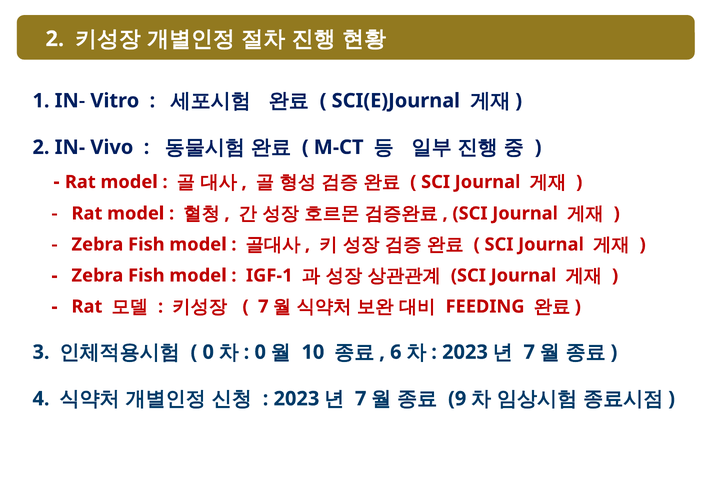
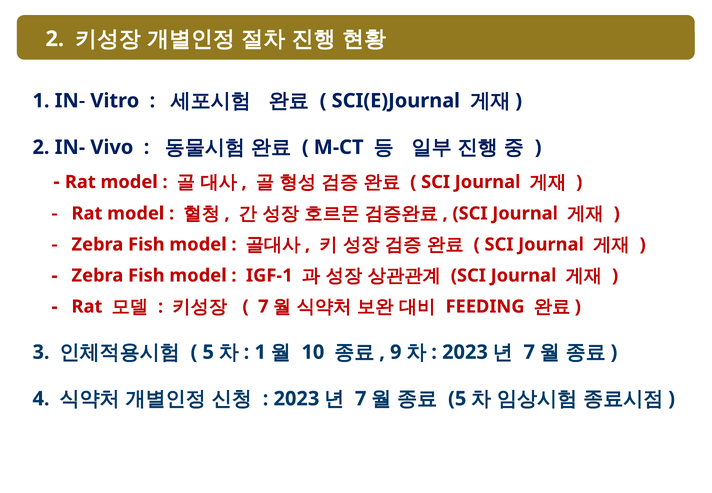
0: 0 -> 5 (208, 352)
0: 0 -> 1 (260, 352)
6: 6 -> 9 (396, 352)
9: 9 -> 5 (457, 399)
